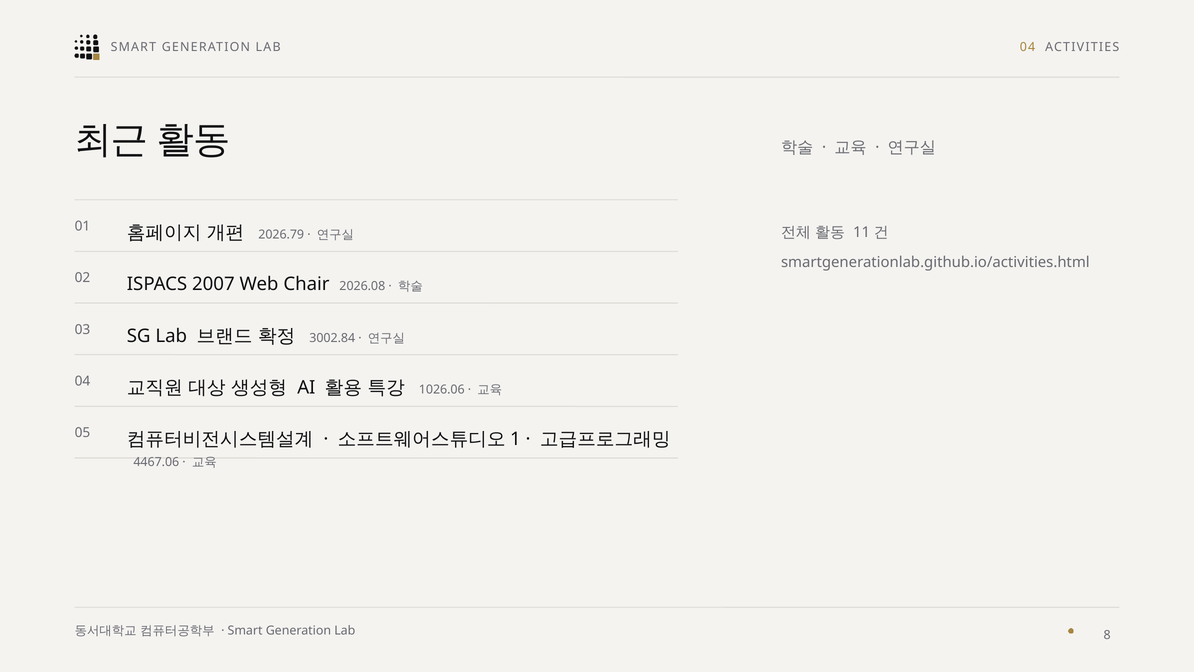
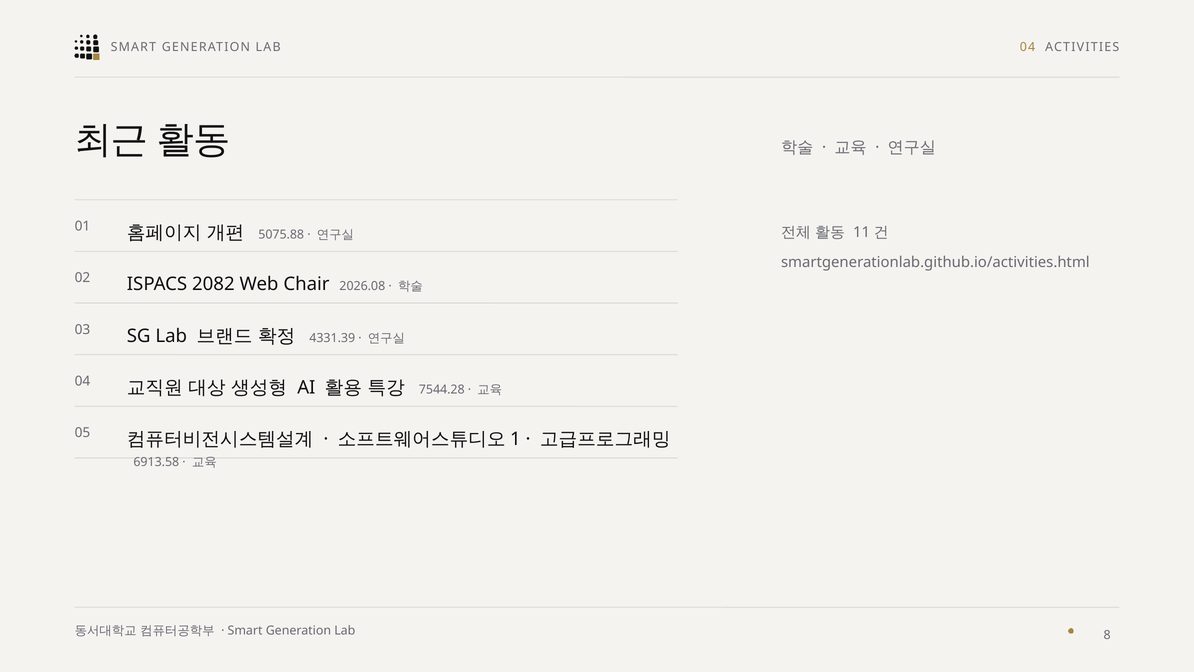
2026.79: 2026.79 -> 5075.88 (281, 235)
2007: 2007 -> 2082 (213, 284)
3002.84: 3002.84 -> 4331.39 (332, 338)
1026.06: 1026.06 -> 7544.28 (442, 389)
4467.06: 4467.06 -> 6913.58 (156, 462)
